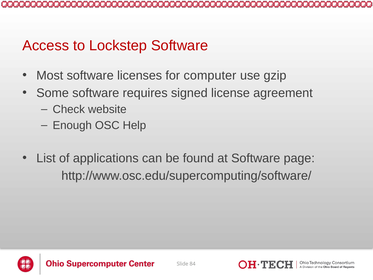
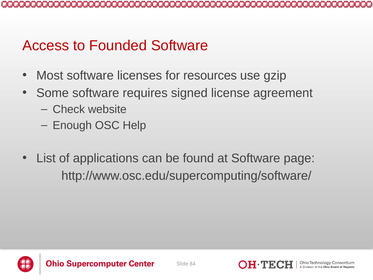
Lockstep: Lockstep -> Founded (118, 45)
computer: computer -> resources (210, 75)
